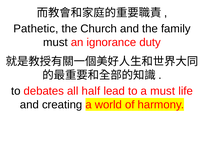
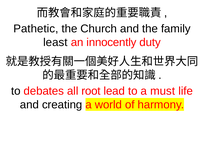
must: must -> least (55, 42)
ignorance: ignorance -> innocently (111, 42)
half: half -> root (91, 91)
